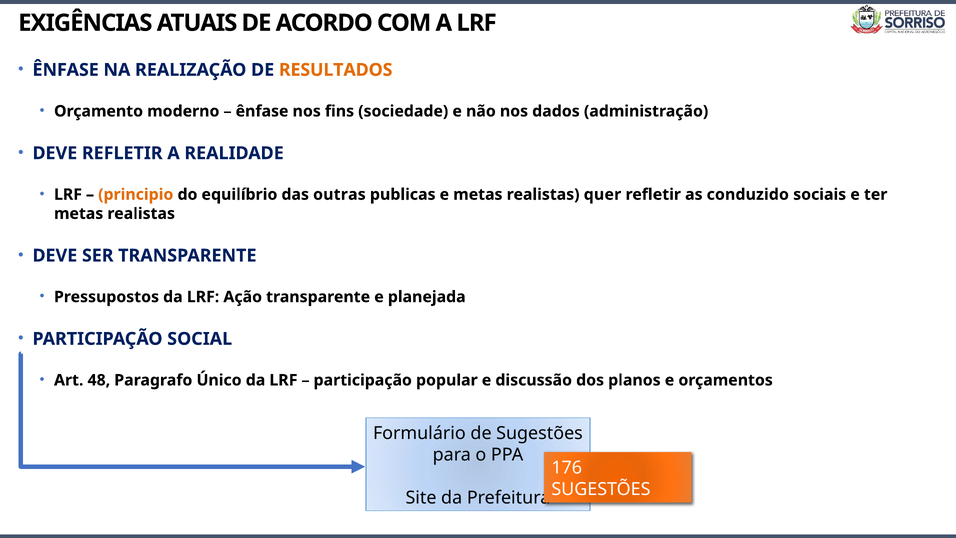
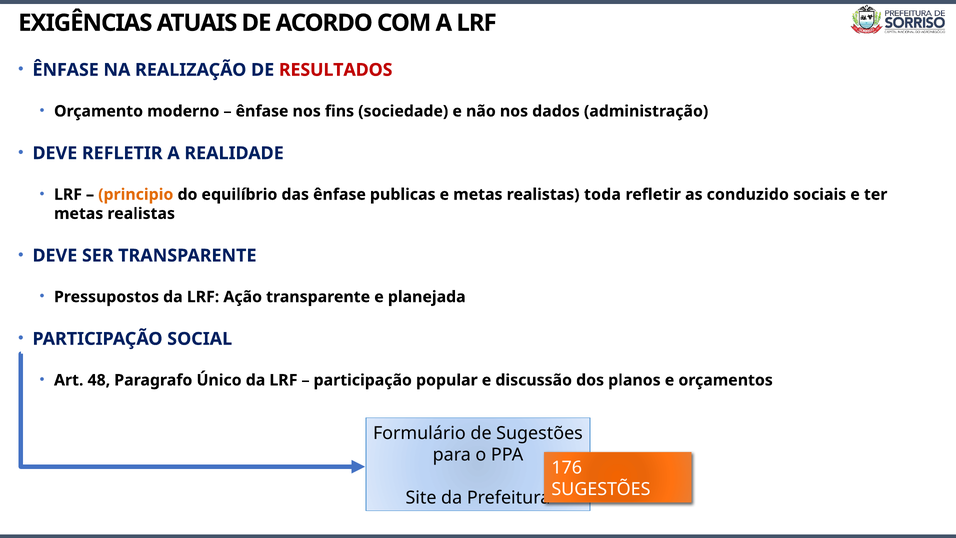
RESULTADOS colour: orange -> red (336, 70)
das outras: outras -> ênfase (339, 194)
quer: quer -> toda (602, 194)
